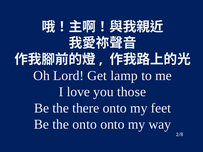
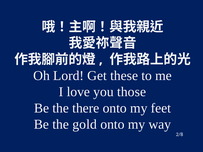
lamp: lamp -> these (124, 76)
the onto: onto -> gold (85, 124)
